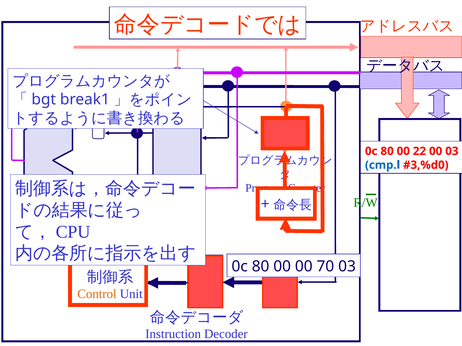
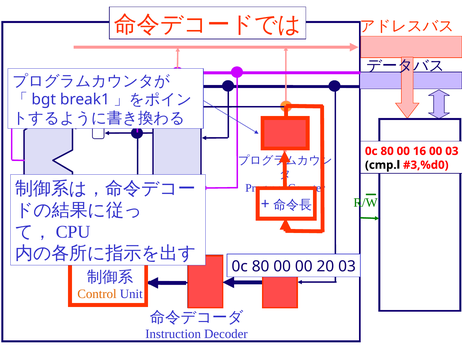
22: 22 -> 16 (419, 151)
cmp.l colour: blue -> black (382, 165)
70: 70 -> 20 (325, 267)
